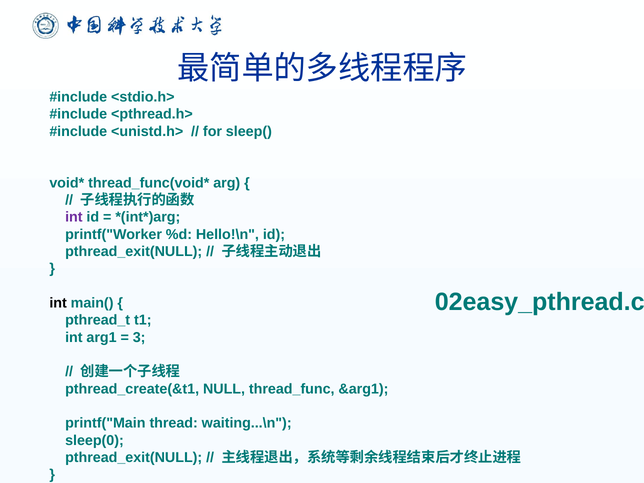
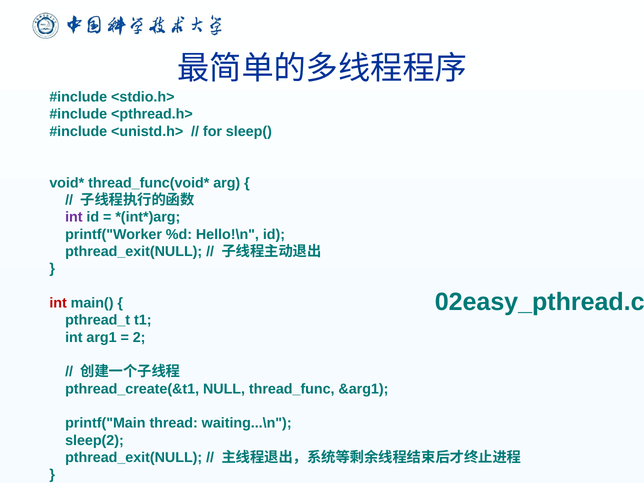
int colour: black -> red (58, 303)
3: 3 -> 2 (139, 337)
sleep(0: sleep(0 -> sleep(2 (94, 440)
